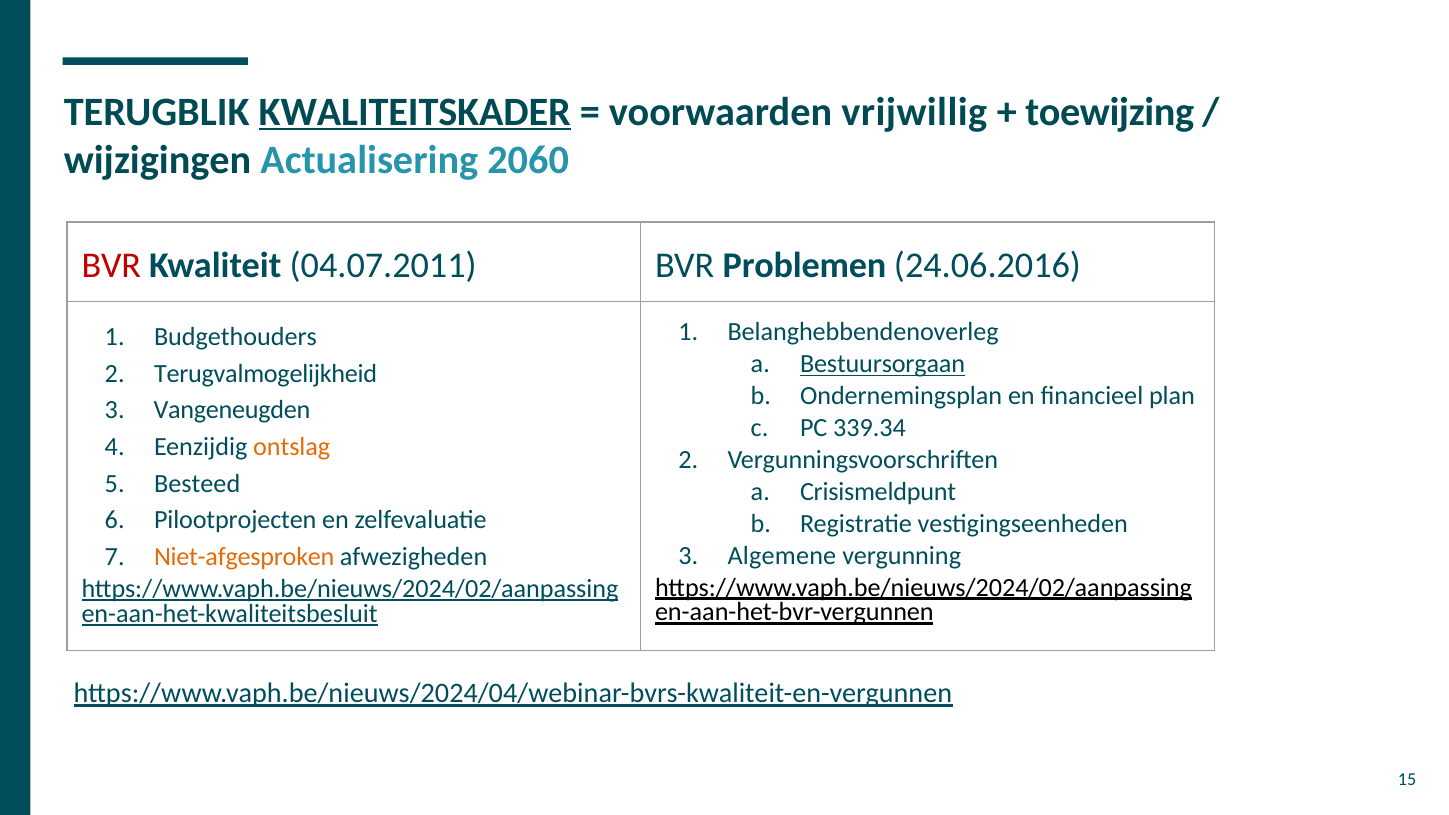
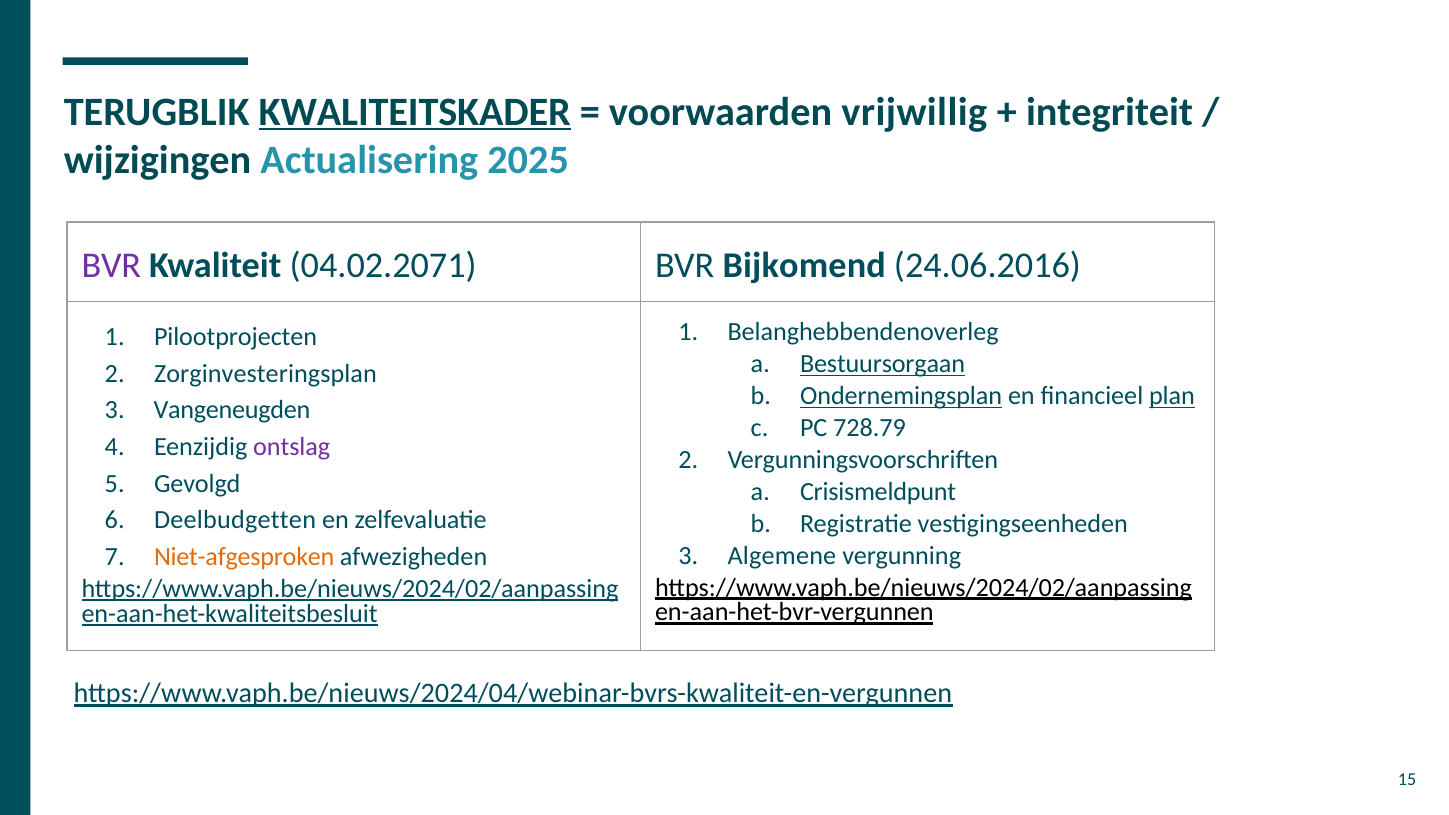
toewijzing: toewijzing -> integriteit (1110, 112)
2060: 2060 -> 2025 (528, 160)
BVR colour: red -> purple (111, 266)
04.07.2011: 04.07.2011 -> 04.02.2071 (383, 266)
Problemen: Problemen -> Bijkomend (804, 266)
Budgethouders: Budgethouders -> Pilootprojecten (236, 337)
Terugvalmogelijkheid: Terugvalmogelijkheid -> Zorginvesteringsplan (265, 374)
Ondernemingsplan underline: none -> present (901, 396)
plan underline: none -> present (1172, 396)
339.34: 339.34 -> 728.79 (870, 428)
ontslag colour: orange -> purple (292, 447)
Besteed: Besteed -> Gevolgd (197, 484)
Pilootprojecten: Pilootprojecten -> Deelbudgetten (235, 520)
